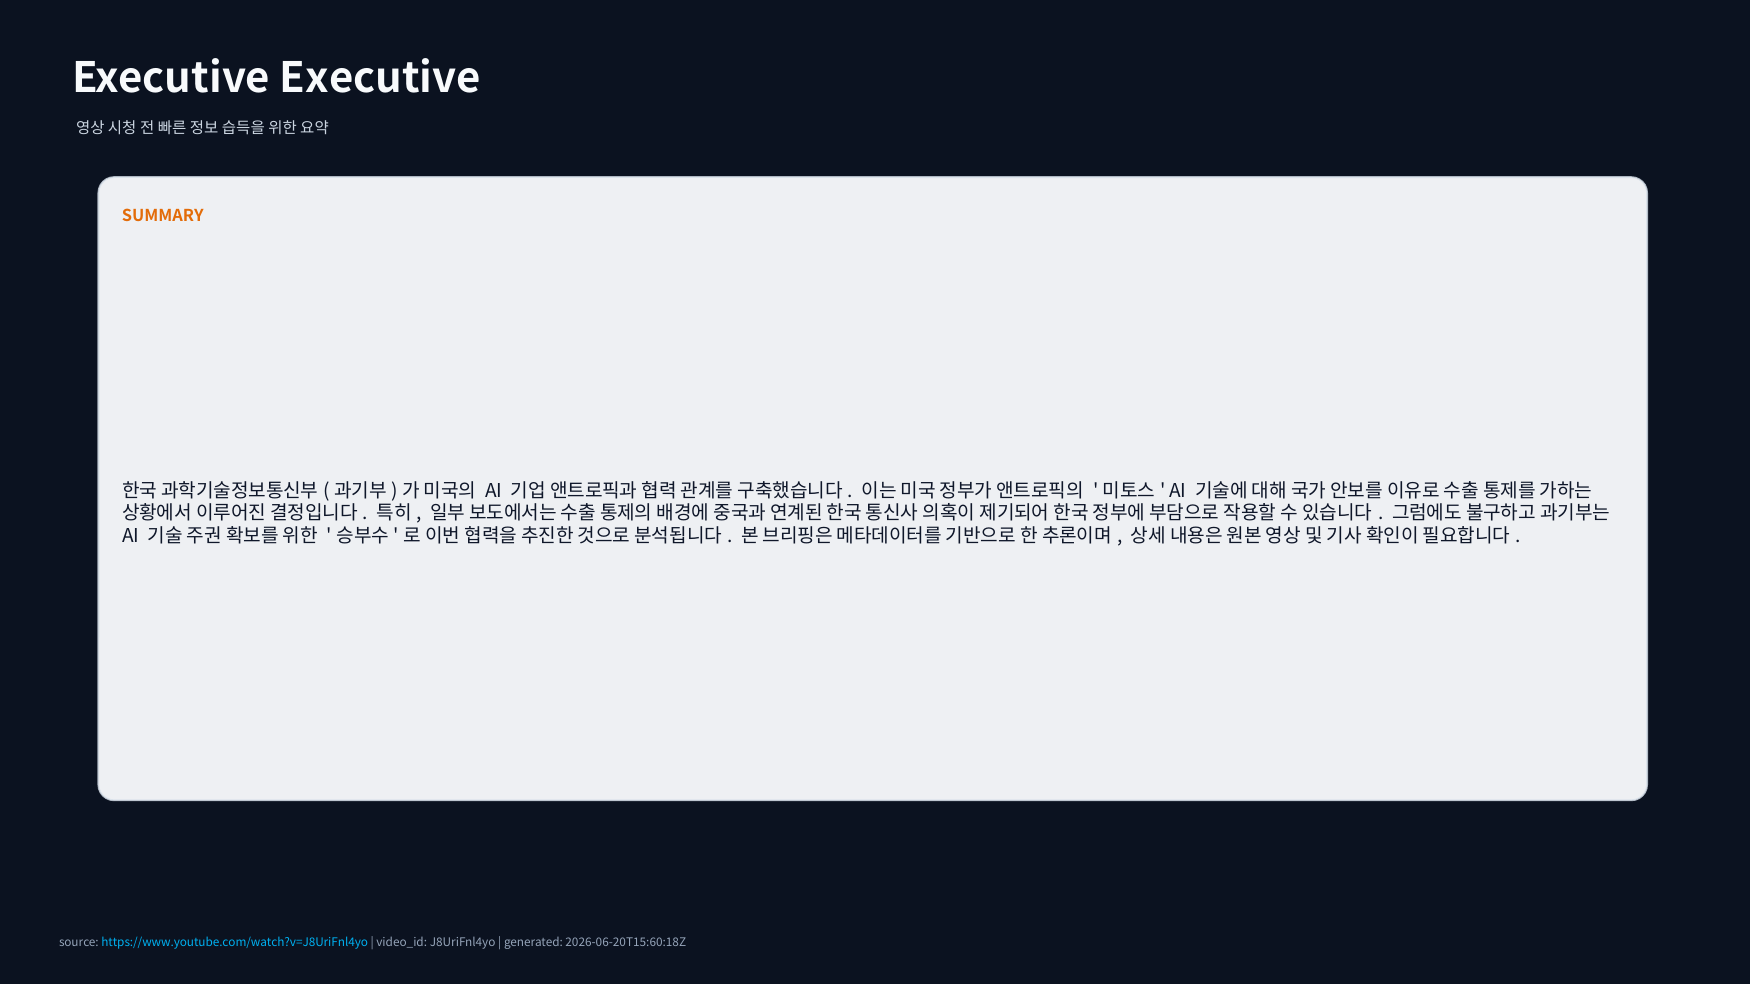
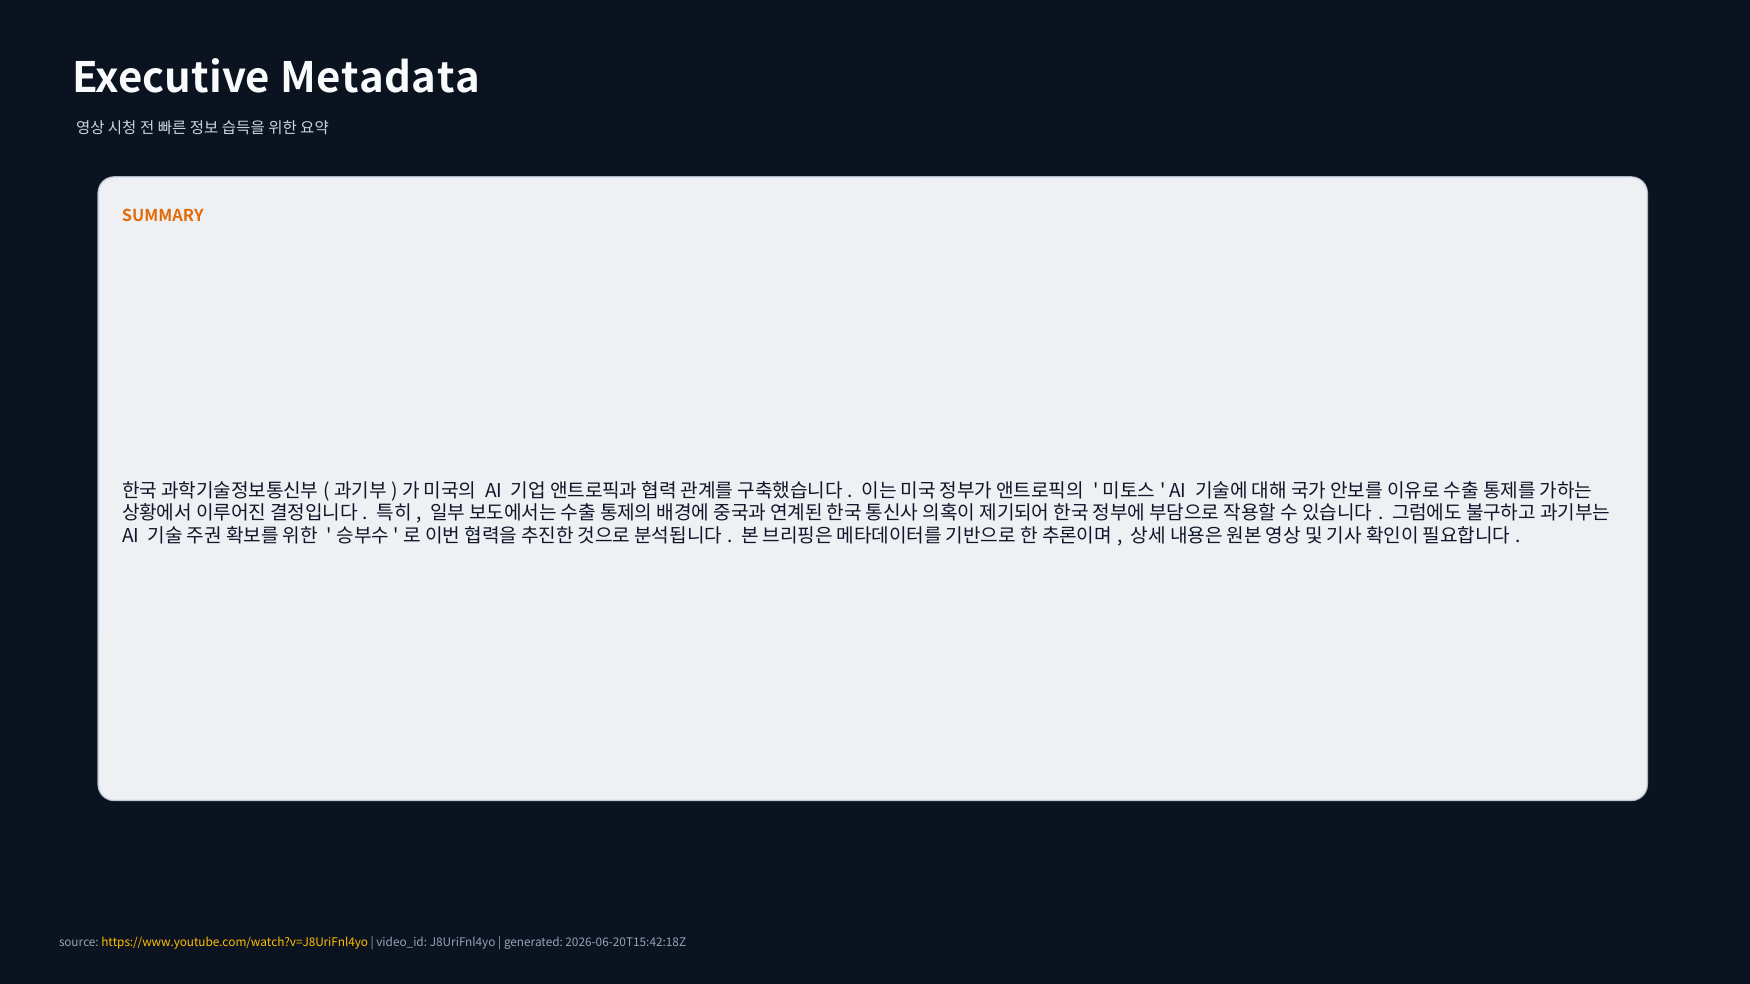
Executive Executive: Executive -> Metadata (380, 78)
https://www.youtube.com/watch?v=J8UriFnl4yo colour: light blue -> yellow (235, 943)
2026-06-20T15:60:18Z: 2026-06-20T15:60:18Z -> 2026-06-20T15:42:18Z (626, 943)
